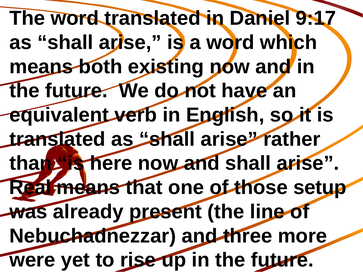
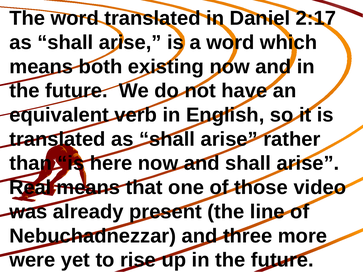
9:17: 9:17 -> 2:17 (316, 18)
setup: setup -> video (320, 188)
